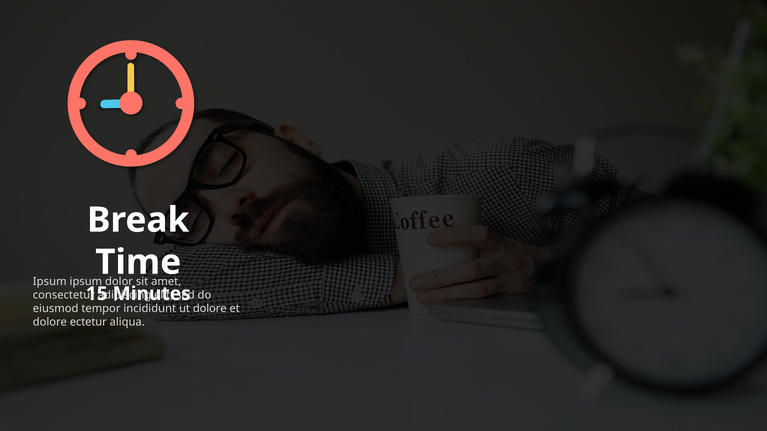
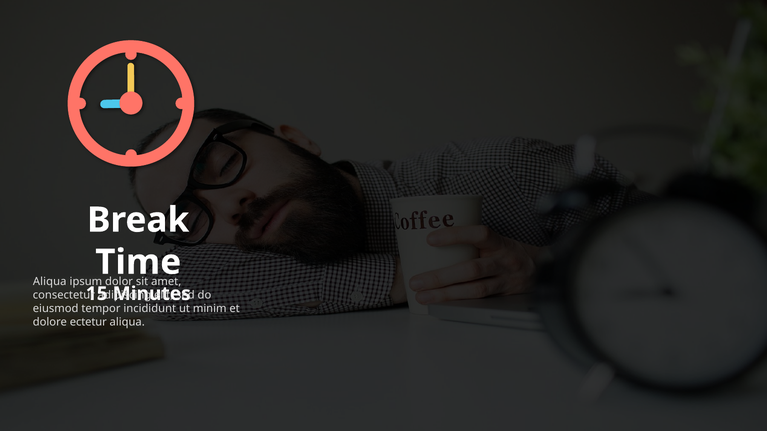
Ipsum: Ipsum -> Aliqua (50, 282)
dolore: dolore -> minim (210, 309)
